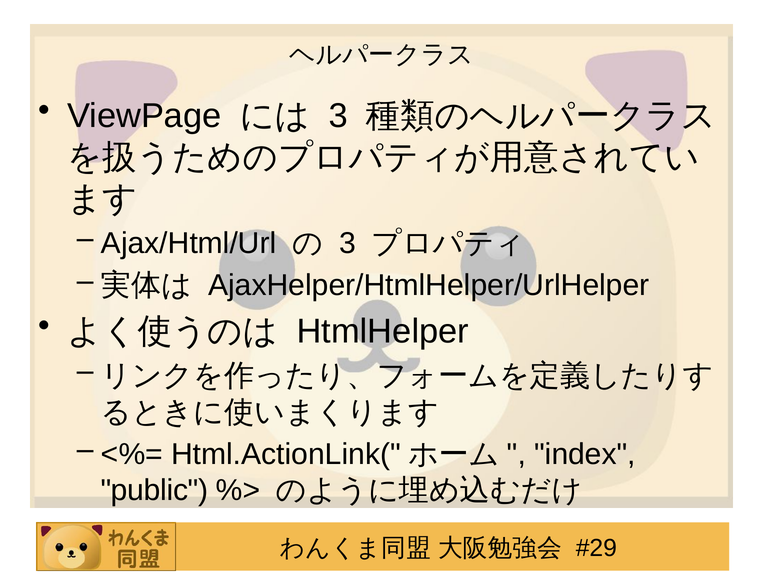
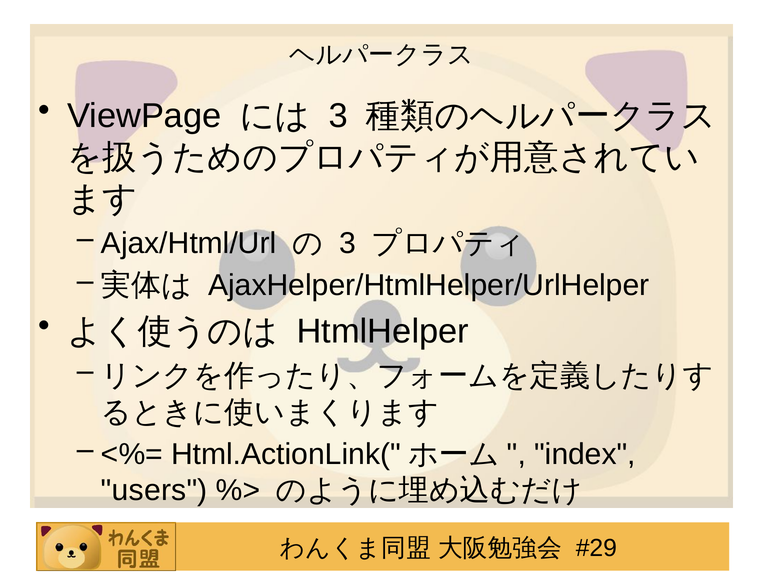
public: public -> users (154, 491)
